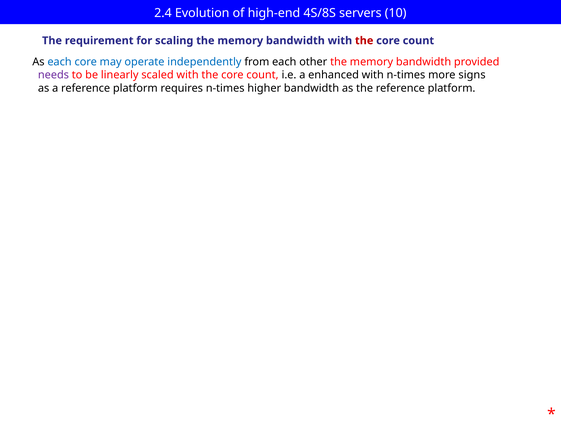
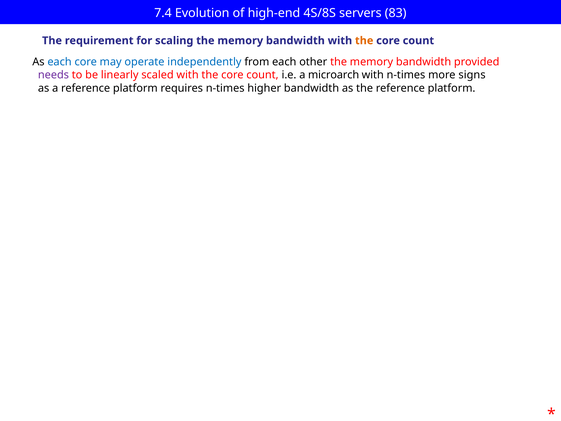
2.4: 2.4 -> 7.4 (163, 13)
10: 10 -> 83 (396, 13)
the colour: red -> orange (364, 41)
enhanced: enhanced -> microarch (334, 75)
